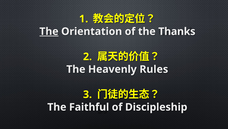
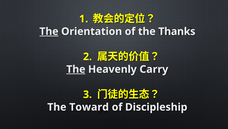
The underline: none -> present (76, 69)
Rules: Rules -> Carry (154, 69)
Faithful: Faithful -> Toward (89, 107)
